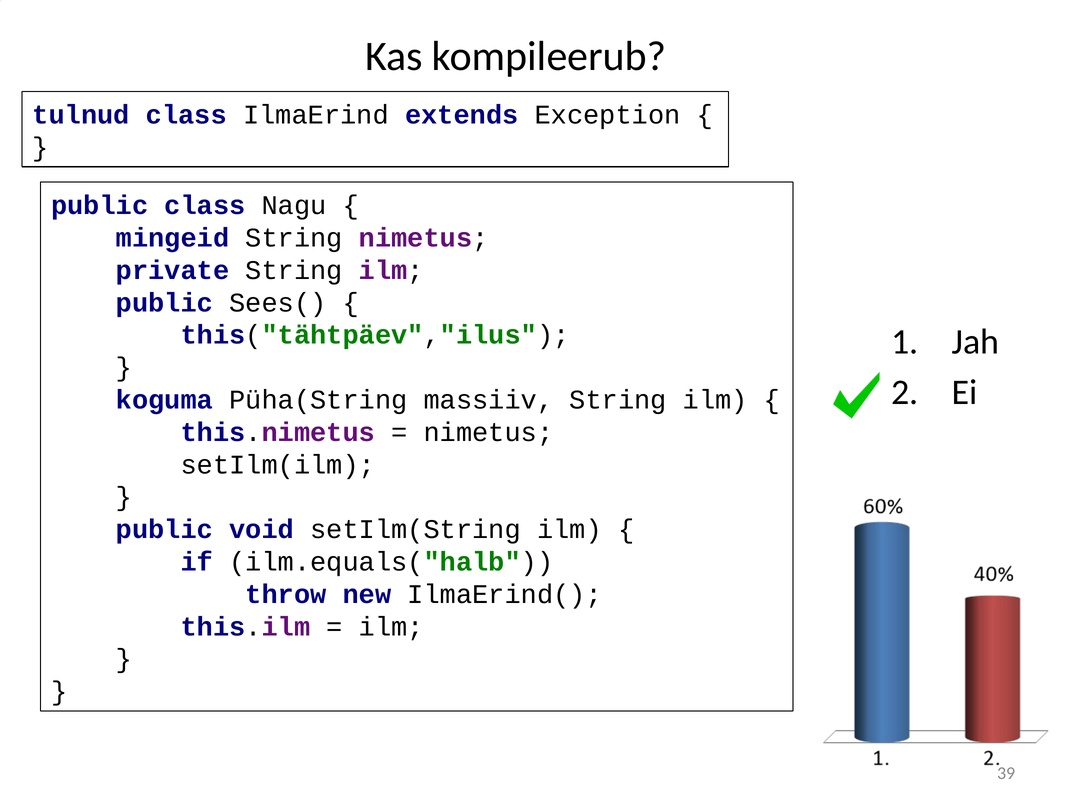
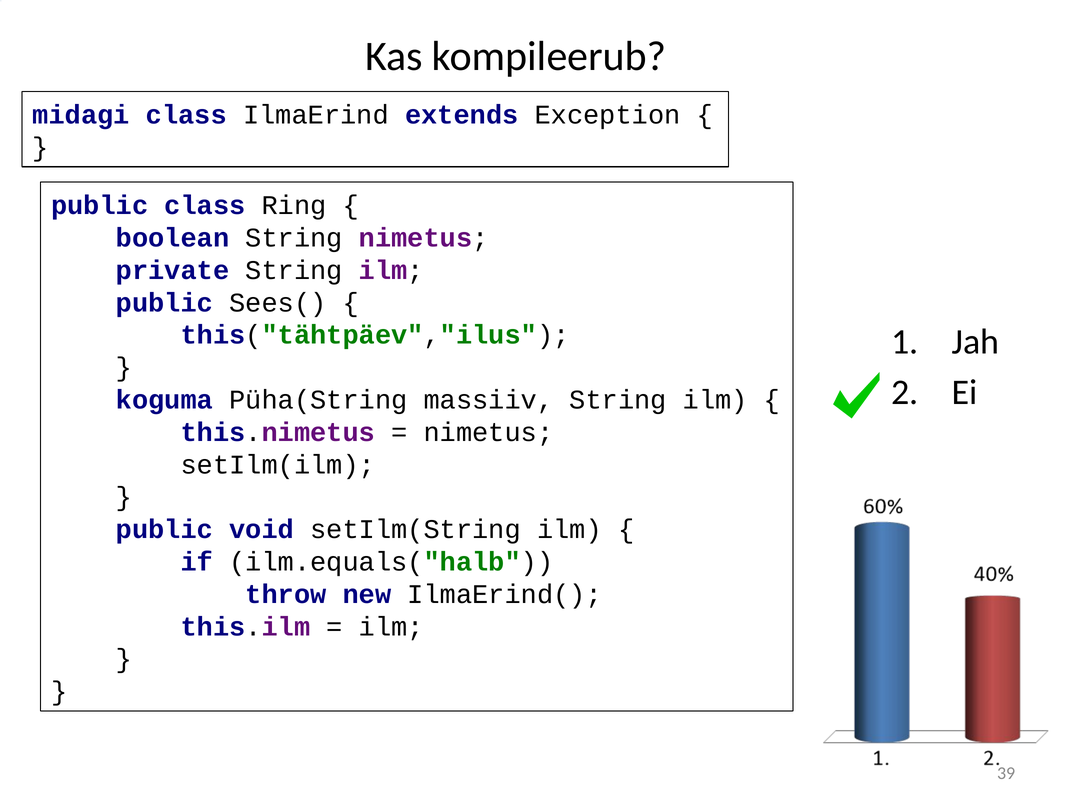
tulnud: tulnud -> midagi (81, 115)
Nagu: Nagu -> Ring (294, 205)
mingeid: mingeid -> boolean (173, 238)
